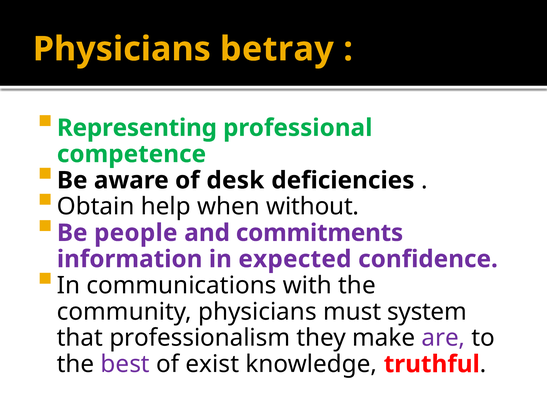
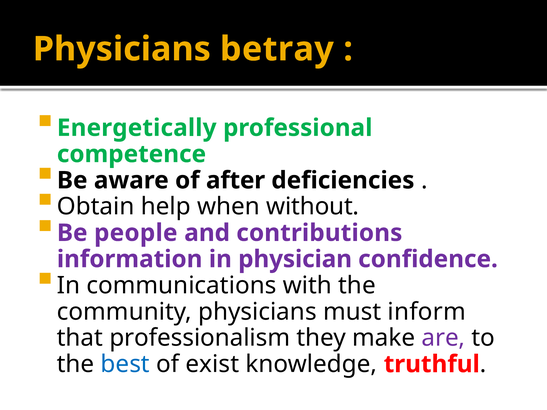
Representing: Representing -> Energetically (137, 128)
desk: desk -> after (236, 180)
commitments: commitments -> contributions (319, 233)
expected: expected -> physician (295, 259)
system: system -> inform (427, 312)
best colour: purple -> blue (125, 364)
